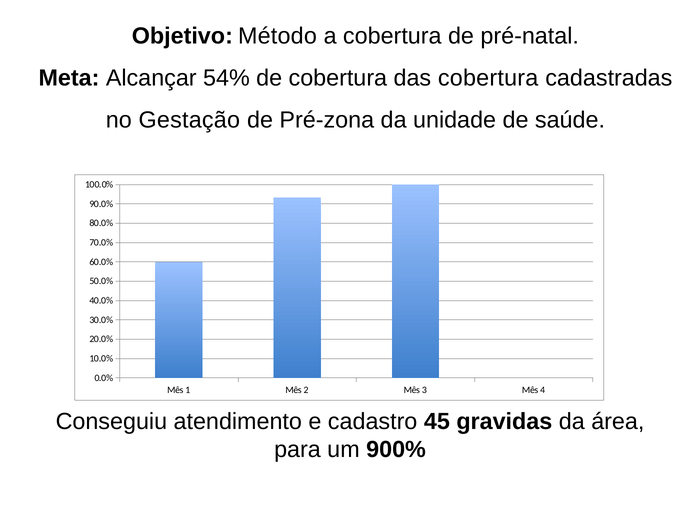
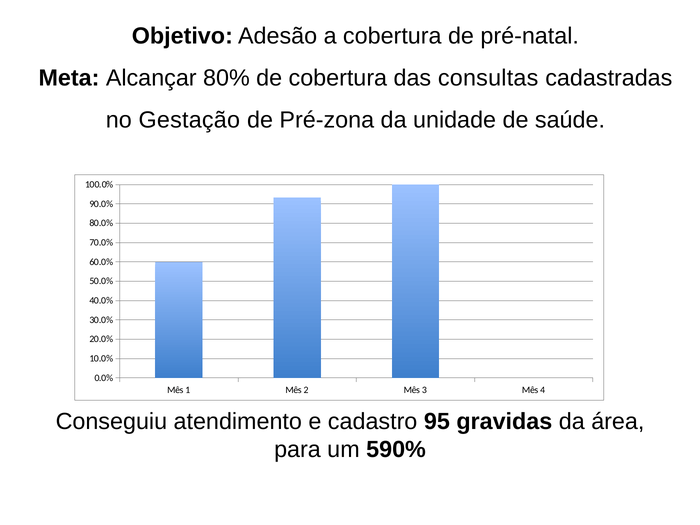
Método: Método -> Adesão (278, 36)
54%: 54% -> 80% (226, 78)
das cobertura: cobertura -> consultas (488, 78)
45: 45 -> 95 (437, 422)
900%: 900% -> 590% (396, 450)
